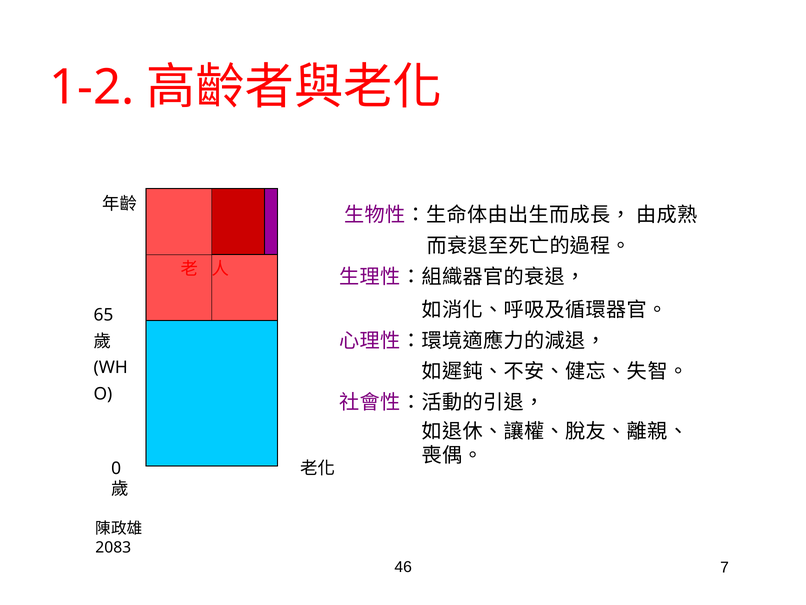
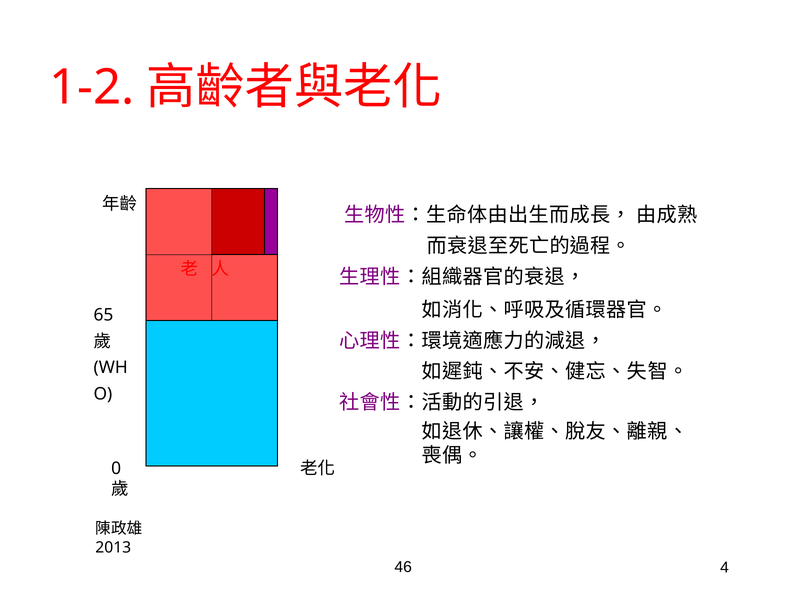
2083: 2083 -> 2013 (113, 547)
7: 7 -> 4 (725, 567)
